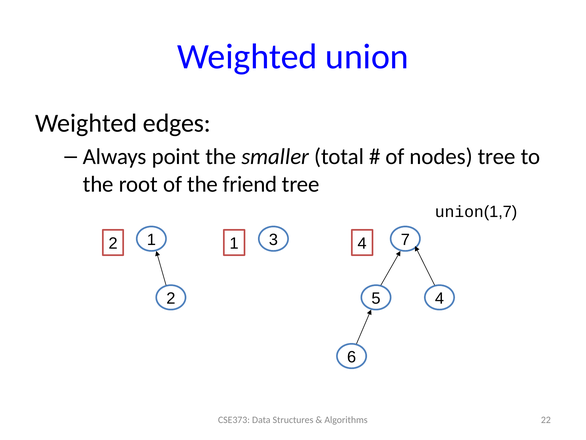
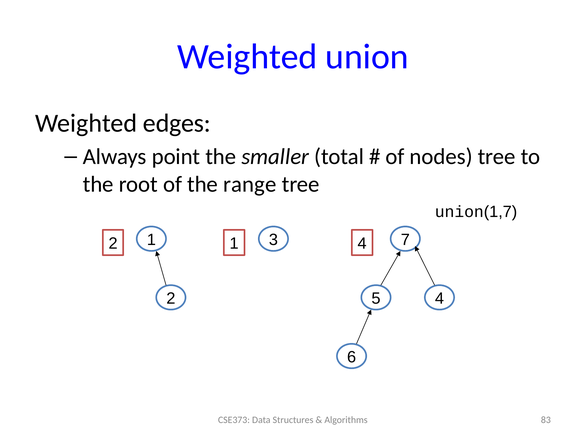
friend: friend -> range (250, 184)
22: 22 -> 83 (546, 420)
